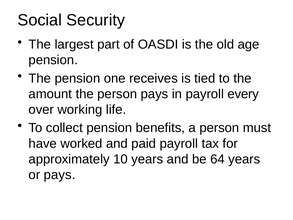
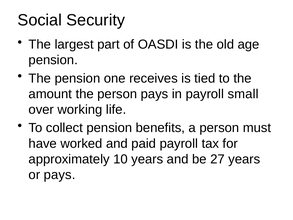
every: every -> small (243, 94)
64: 64 -> 27 (217, 159)
